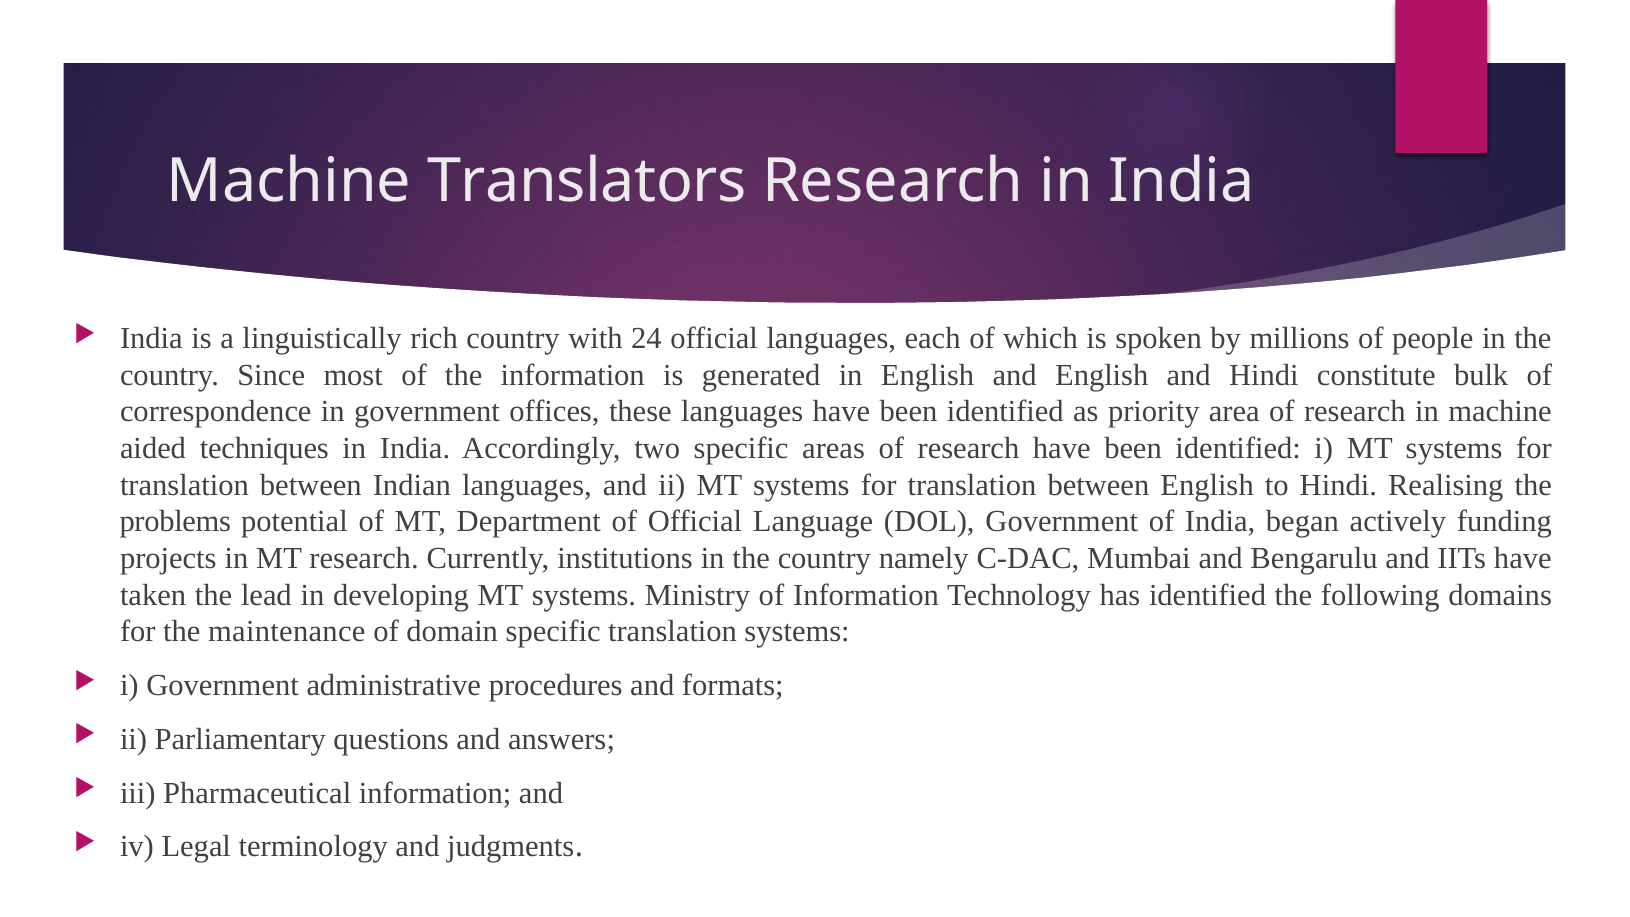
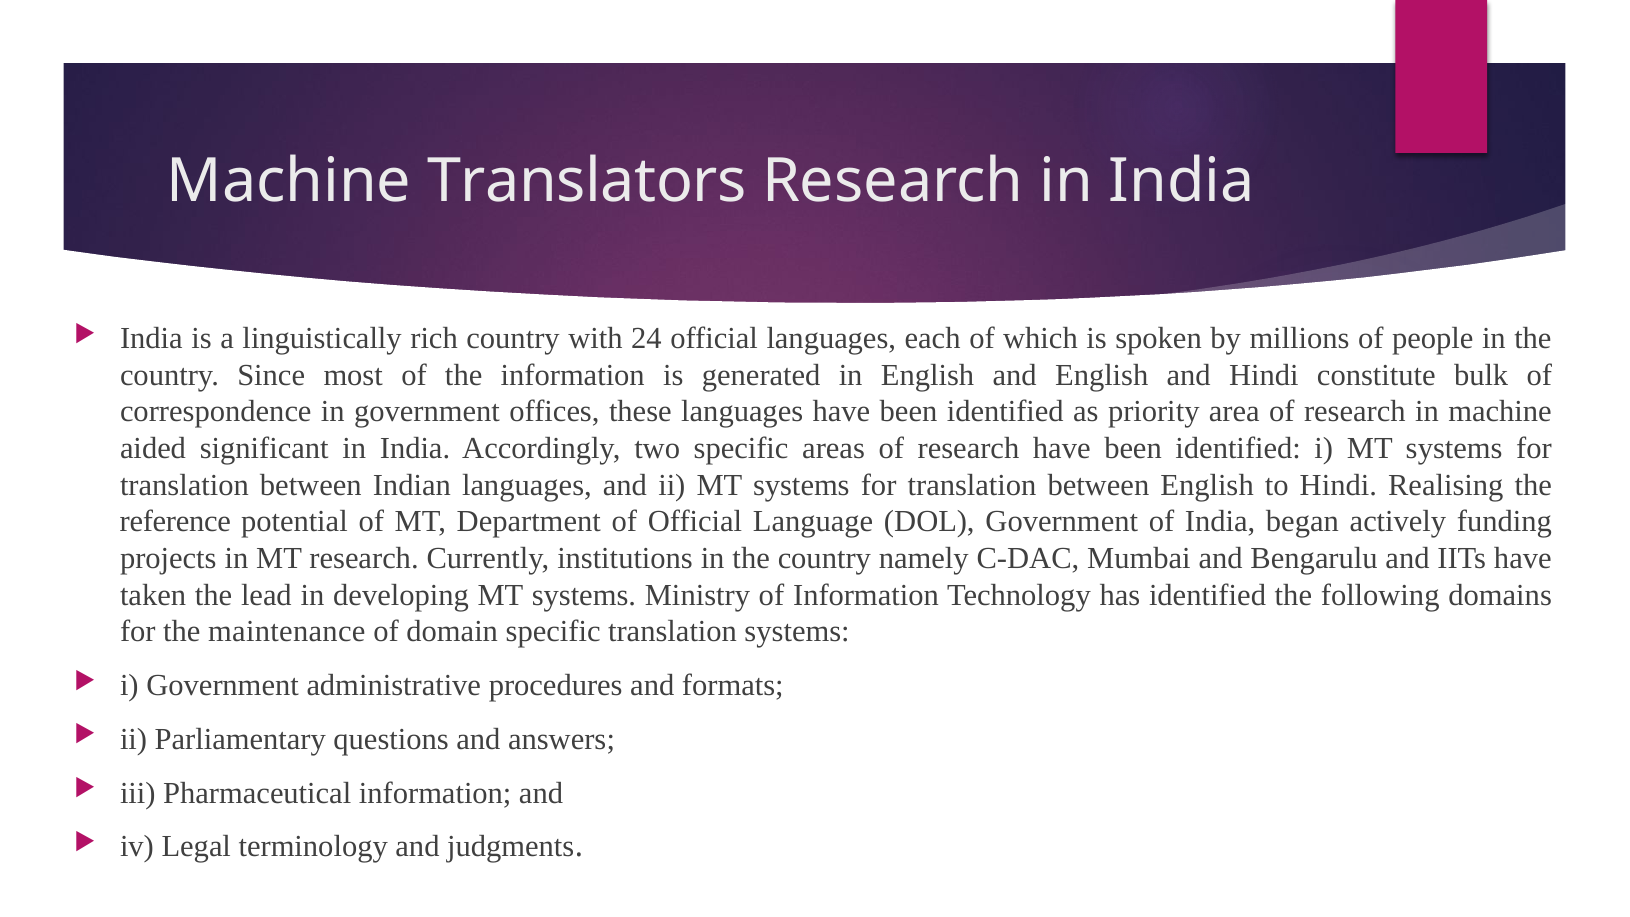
techniques: techniques -> significant (264, 448)
problems: problems -> reference (175, 522)
